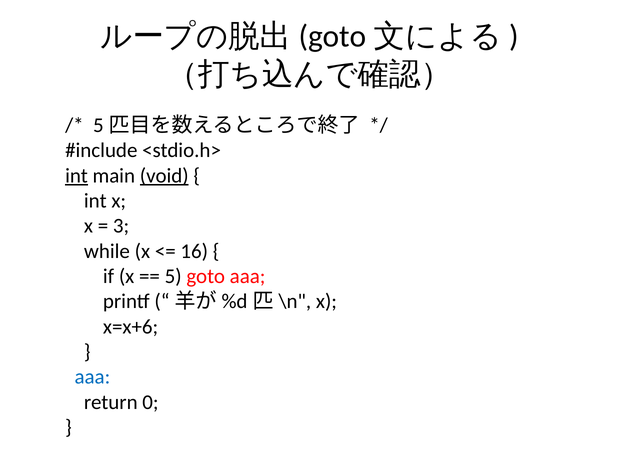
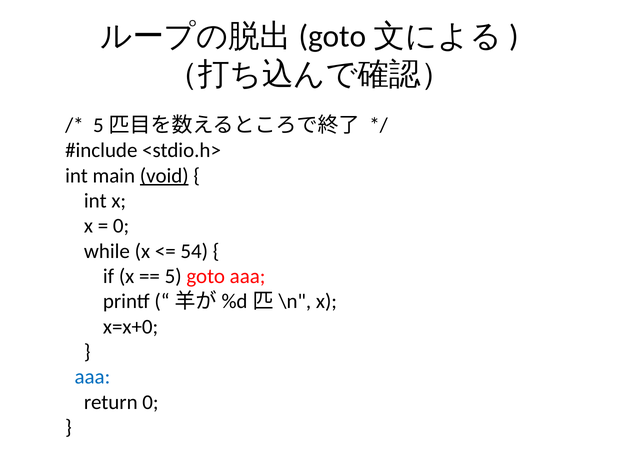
int underline: present -> none (76, 176)
3: 3 -> 0 (121, 226)
16: 16 -> 54 (194, 251)
x=x+6: x=x+6 -> x=x+0 (131, 327)
